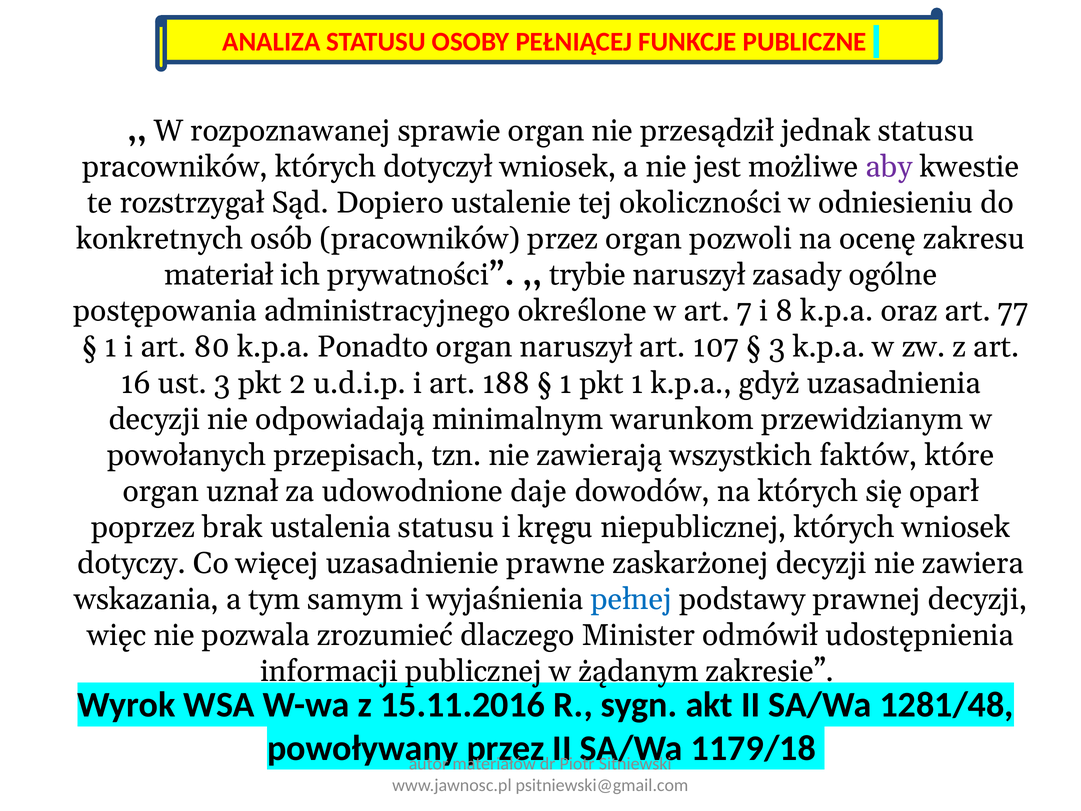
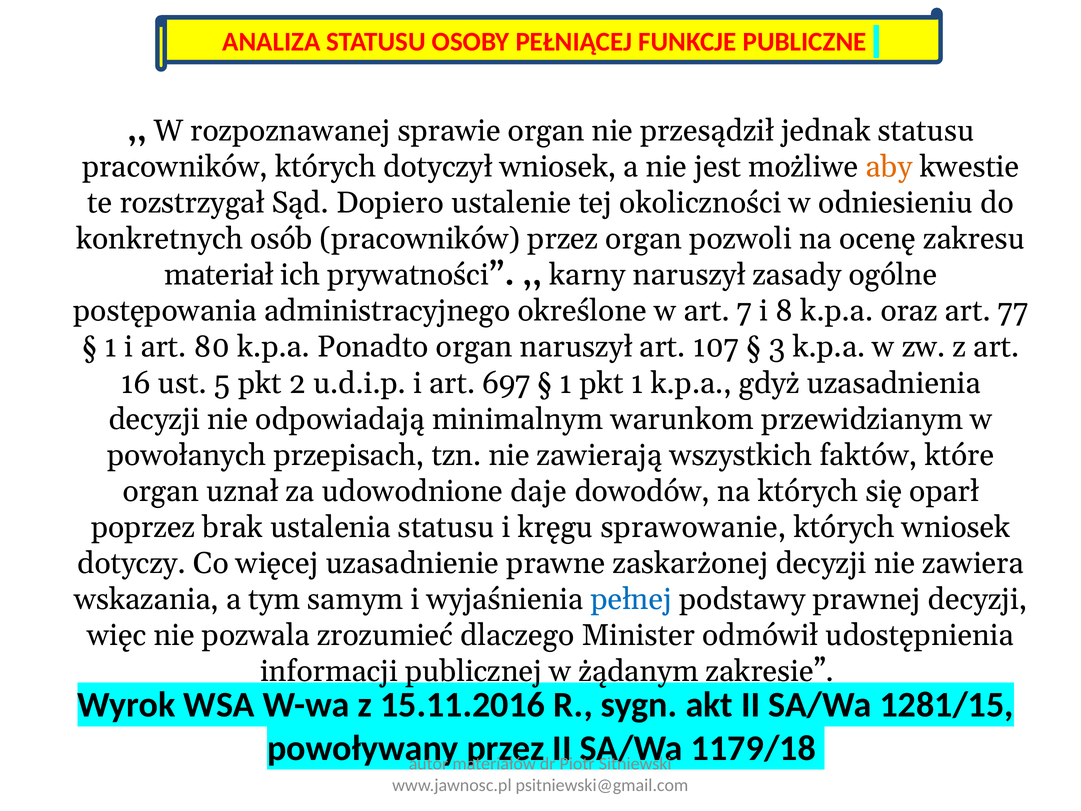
aby colour: purple -> orange (889, 167)
trybie: trybie -> karny (587, 275)
ust 3: 3 -> 5 (222, 383)
188: 188 -> 697 (506, 383)
niepublicznej: niepublicznej -> sprawowanie (693, 527)
1281/48: 1281/48 -> 1281/15 (947, 705)
